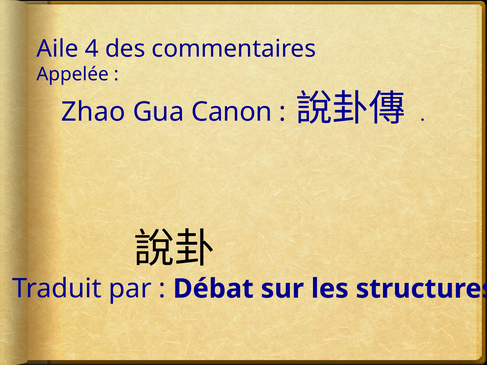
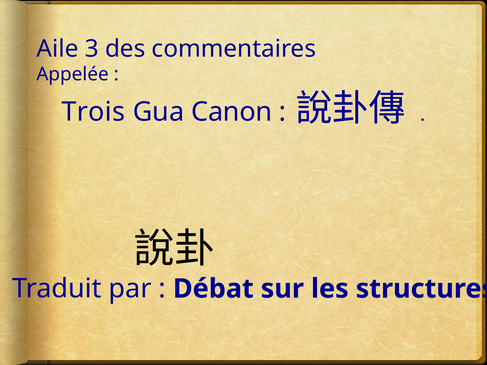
4: 4 -> 3 (92, 49)
Zhao: Zhao -> Trois (93, 112)
